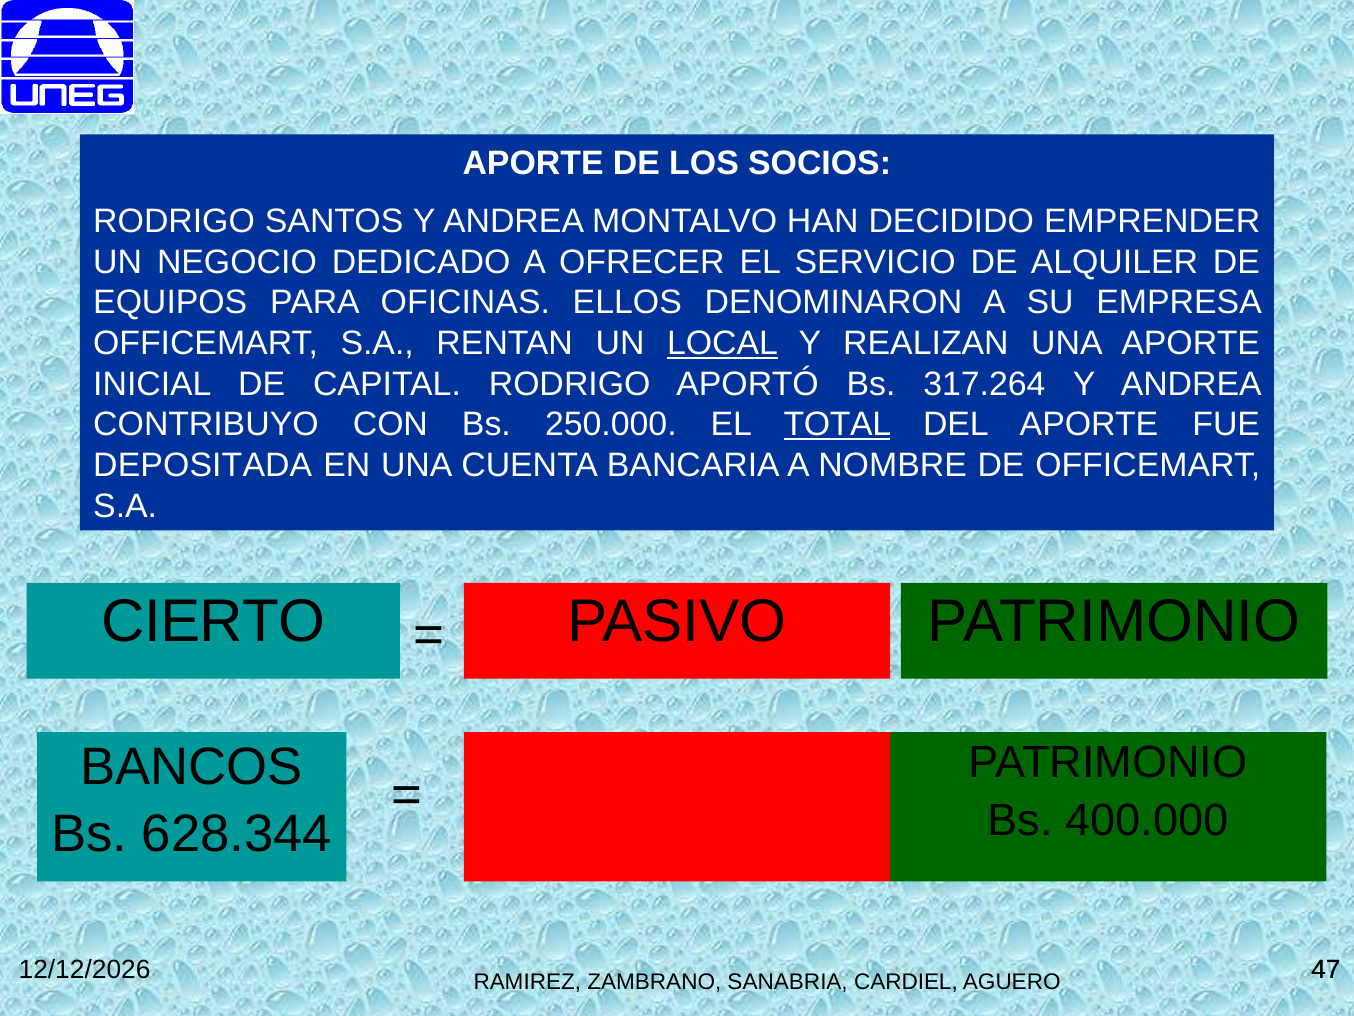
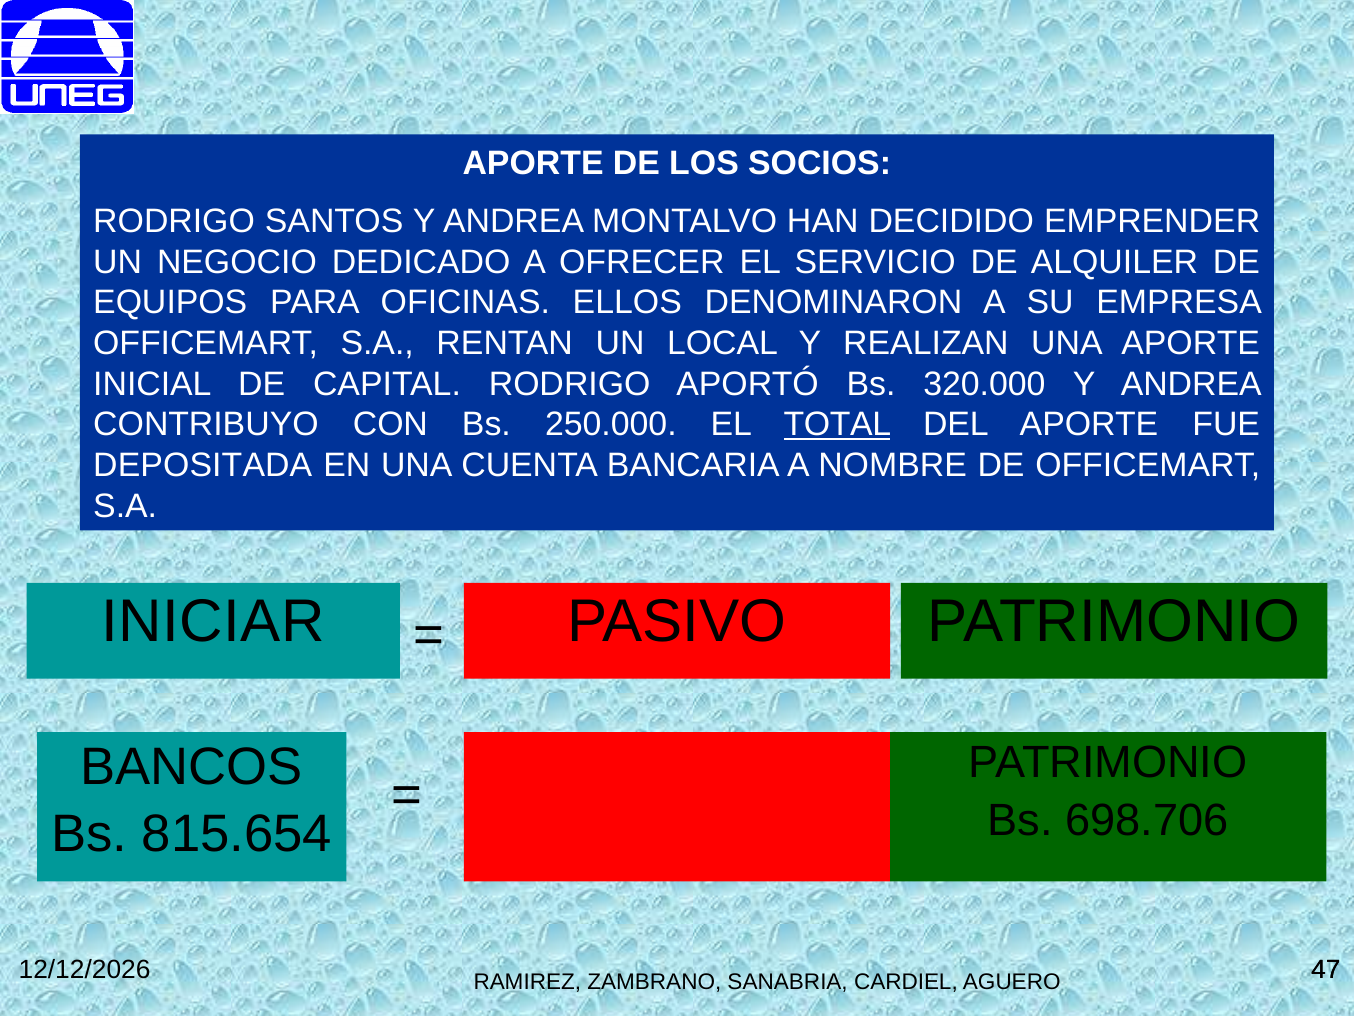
LOCAL underline: present -> none (723, 343)
317.264: 317.264 -> 320.000 (984, 384)
CIERTO: CIERTO -> INICIAR (213, 621)
400.000: 400.000 -> 698.706 (1147, 820)
628.344: 628.344 -> 815.654 (237, 834)
